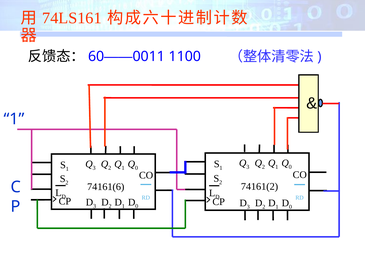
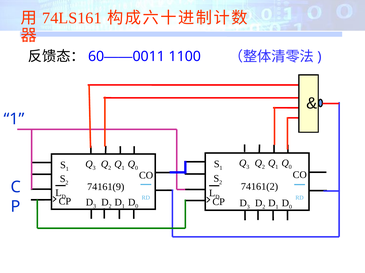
74161(6: 74161(6 -> 74161(9 (106, 187)
